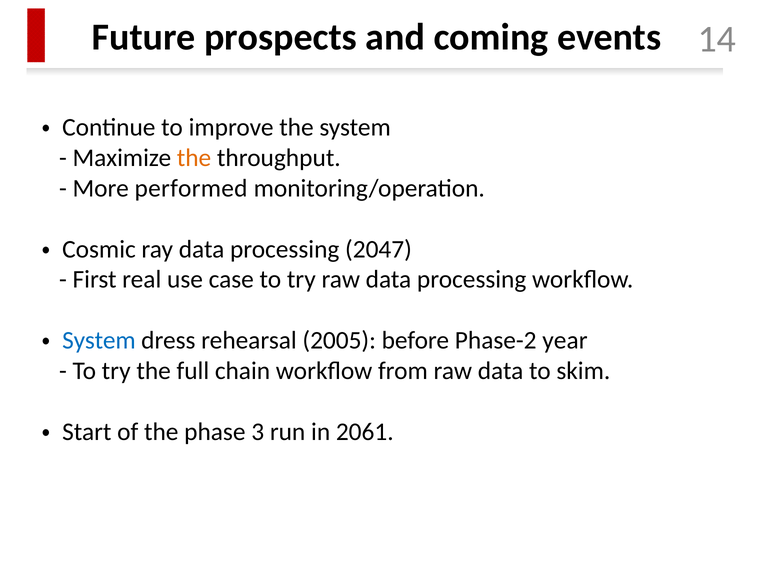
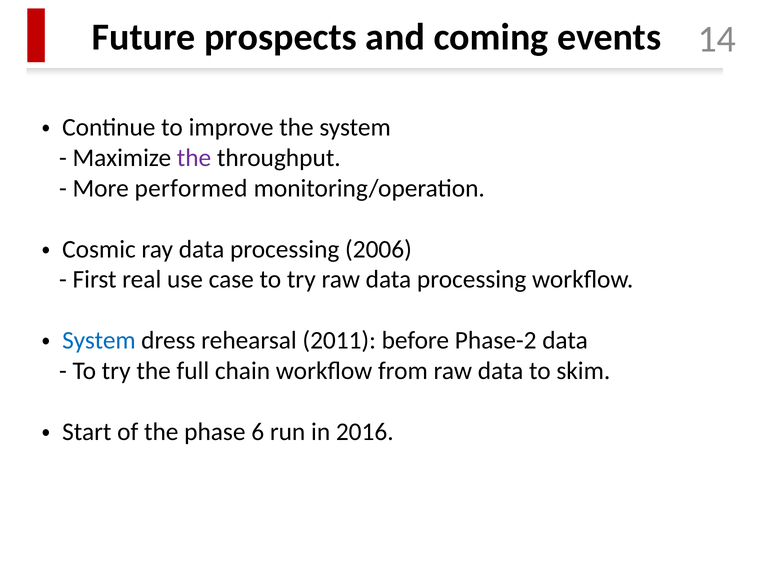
the colour: orange -> purple (194, 158)
2047: 2047 -> 2006 (378, 249)
2005: 2005 -> 2011 (339, 340)
Phase-2 year: year -> data (565, 340)
3: 3 -> 6 (258, 432)
2061: 2061 -> 2016 (365, 432)
